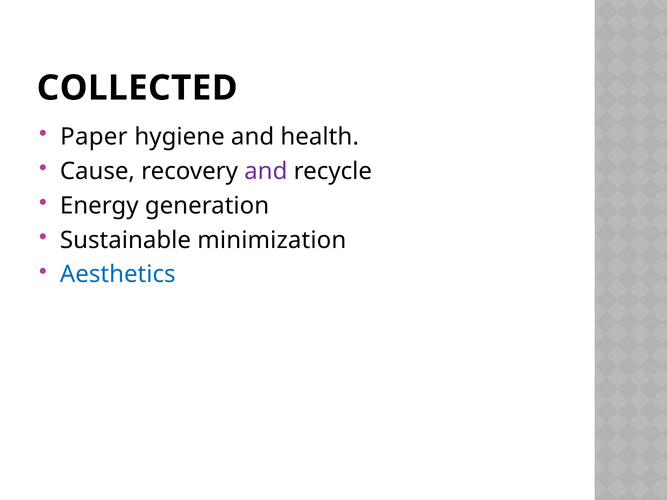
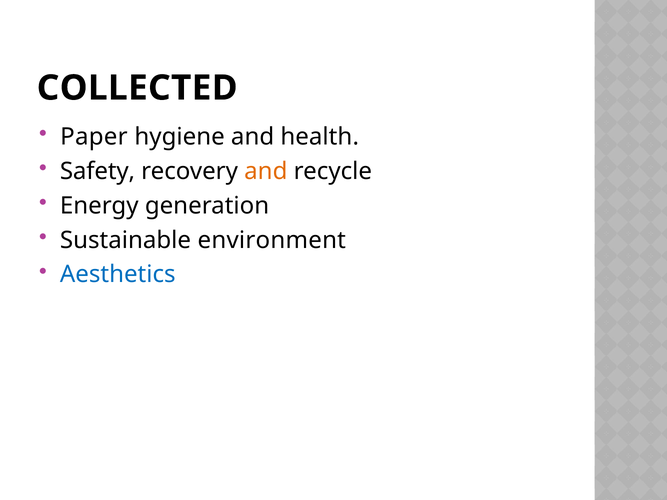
Cause: Cause -> Safety (97, 171)
and colour: purple -> orange (266, 171)
minimization: minimization -> environment (272, 240)
